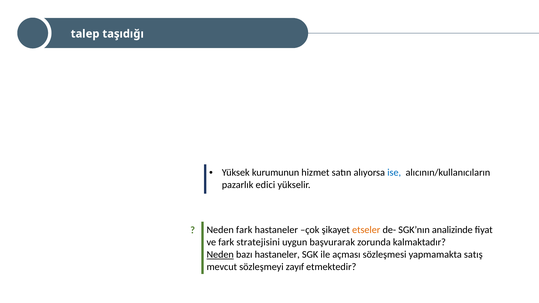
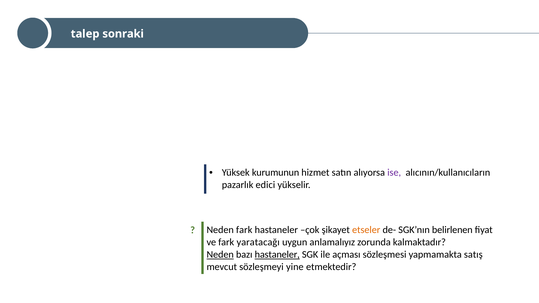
taşıdığı: taşıdığı -> sonraki (123, 34)
ise colour: blue -> purple (394, 173)
analizinde: analizinde -> belirlenen (452, 230)
stratejisini: stratejisini -> yaratacağı (258, 242)
başvurarak: başvurarak -> anlamalıyız (332, 242)
hastaneler underline: none -> present (277, 255)
zayıf: zayıf -> yine (295, 267)
